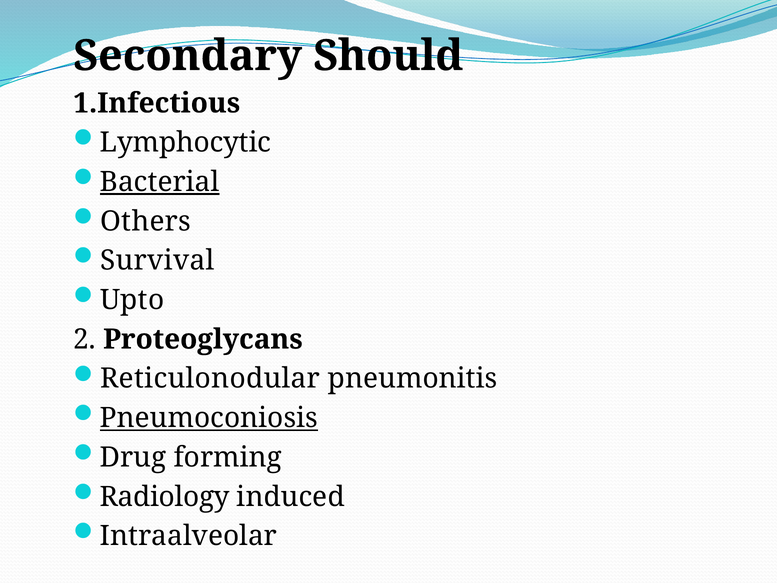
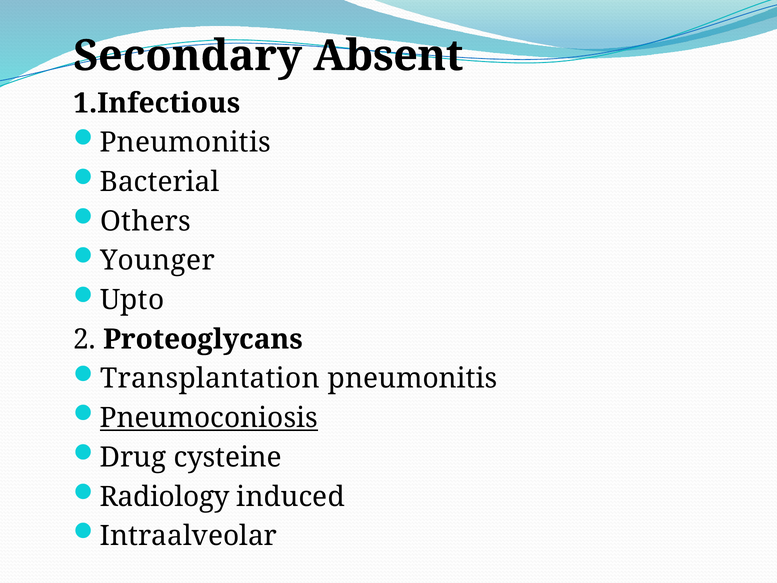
Should: Should -> Absent (388, 56)
Lymphocytic: Lymphocytic -> Pneumonitis (185, 143)
Bacterial underline: present -> none (160, 182)
Survival: Survival -> Younger (157, 261)
Reticulonodular: Reticulonodular -> Transplantation (210, 379)
forming: forming -> cysteine (228, 457)
